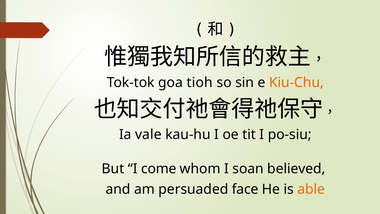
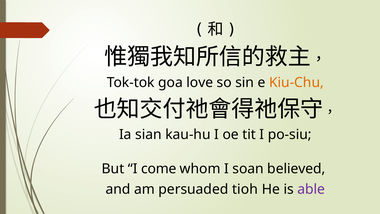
tioh: tioh -> love (200, 82)
vale: vale -> sian (148, 134)
face: face -> tioh (245, 189)
able colour: orange -> purple (311, 189)
